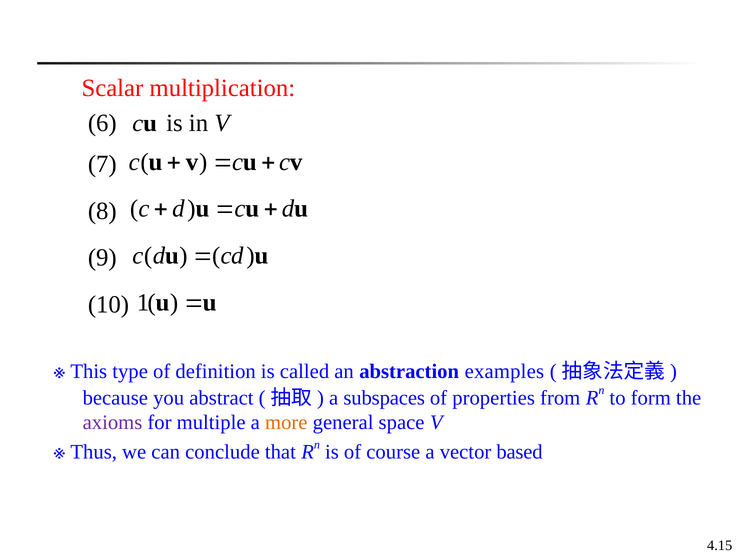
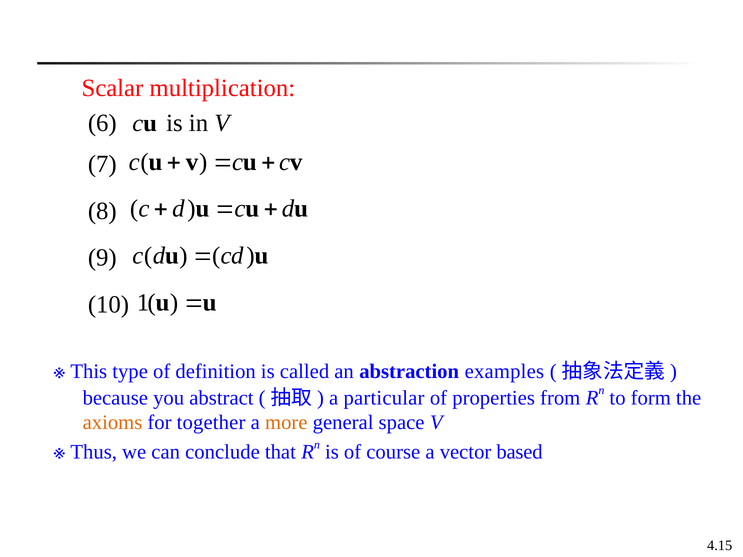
subspaces: subspaces -> particular (384, 398)
axioms colour: purple -> orange (112, 423)
multiple: multiple -> together (211, 423)
